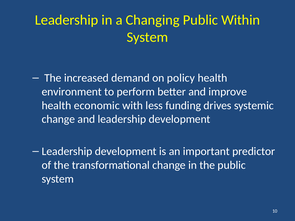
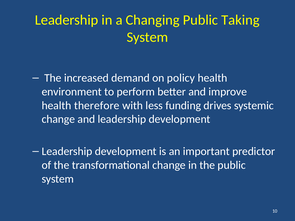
Within: Within -> Taking (241, 20)
economic: economic -> therefore (97, 106)
